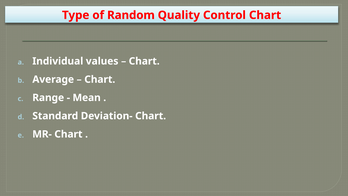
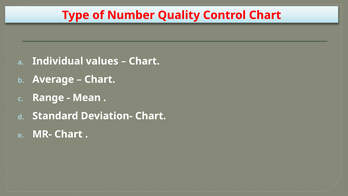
Random: Random -> Number (131, 15)
